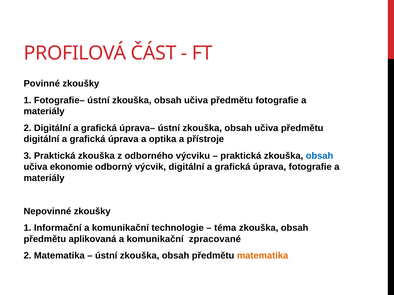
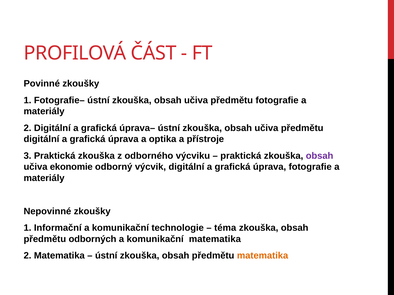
obsah colour: blue -> purple (320, 156)
aplikovaná: aplikovaná -> odborných (92, 239)
komunikační zpracované: zpracované -> matematika (215, 239)
